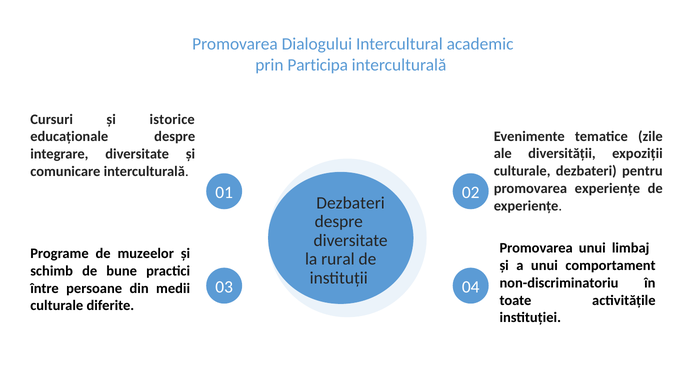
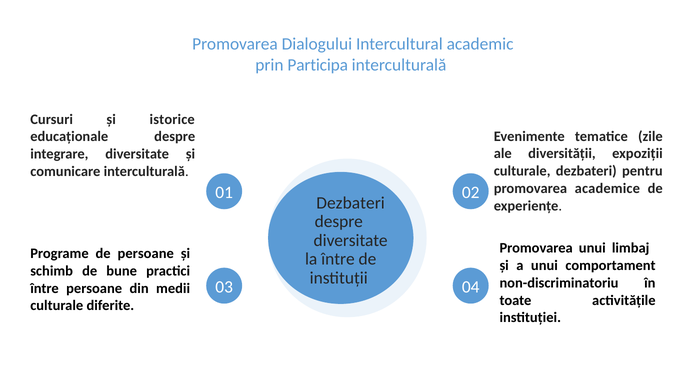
promovarea experiențe: experiențe -> academice (607, 188)
de muzeelor: muzeelor -> persoane (146, 254)
la rural: rural -> între (338, 259)
